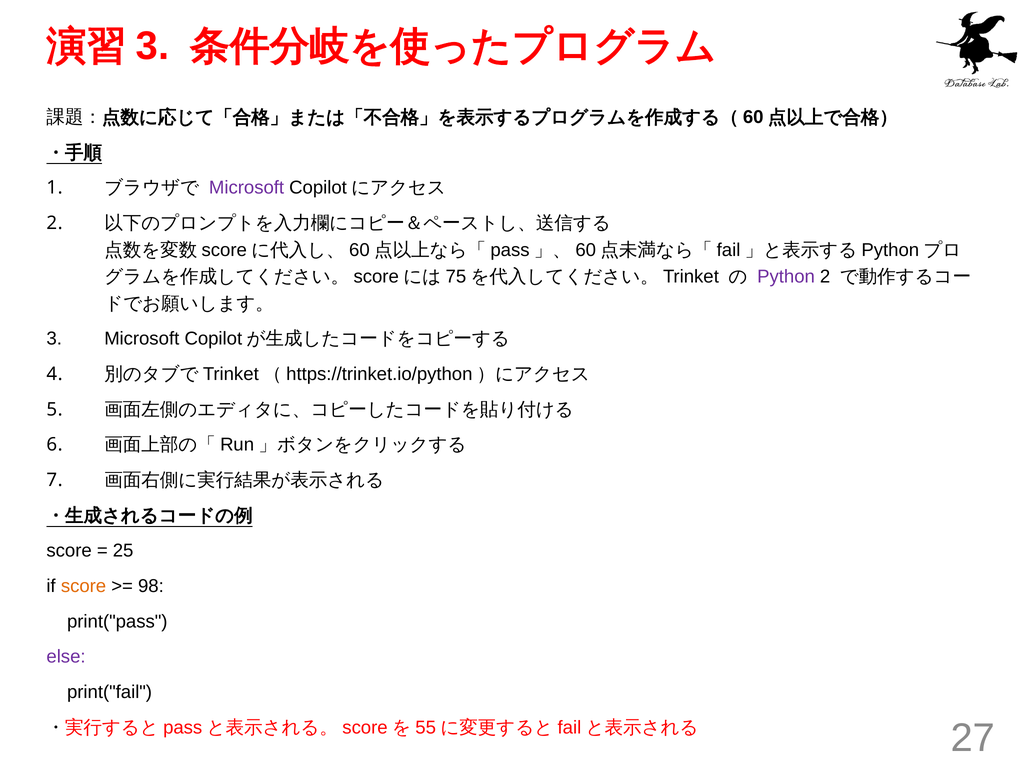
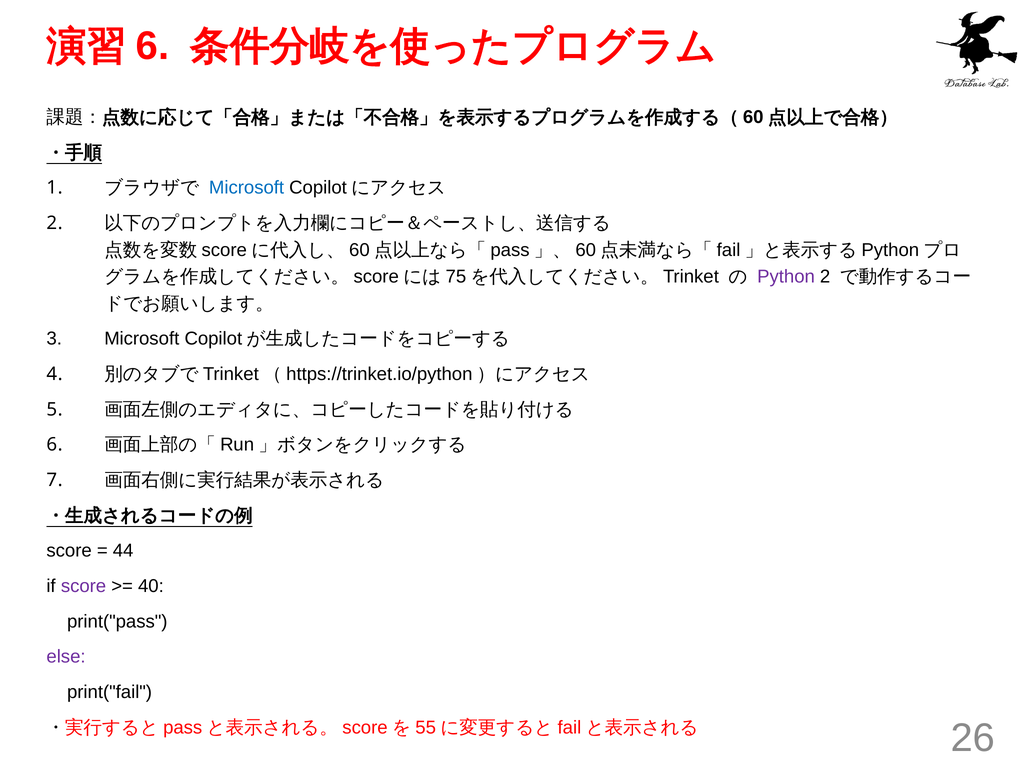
3: 3 -> 6 (153, 46)
Microsoft colour: purple -> blue (247, 188)
25: 25 -> 44 (123, 551)
score colour: orange -> purple (84, 586)
98: 98 -> 40 (151, 586)
27: 27 -> 26 (973, 738)
